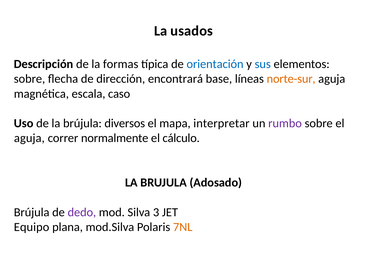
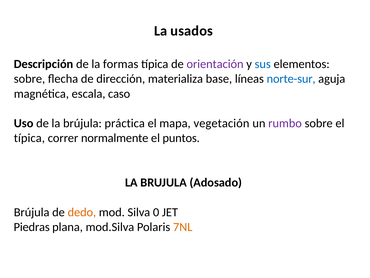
orientación colour: blue -> purple (215, 64)
encontrará: encontrará -> materializa (175, 79)
norte-sur colour: orange -> blue (291, 79)
diversos: diversos -> práctica (125, 123)
interpretar: interpretar -> vegetación (221, 123)
aguja: aguja -> típica (29, 138)
cálculo: cálculo -> puntos (181, 138)
dedo colour: purple -> orange (82, 212)
3: 3 -> 0 (156, 212)
Equipo: Equipo -> Piedras (32, 227)
